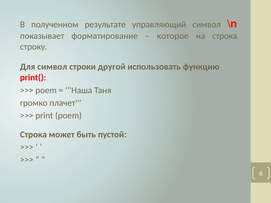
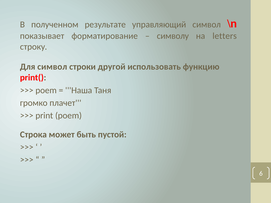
которое: которое -> символу (173, 36)
на строка: строка -> letters (225, 36)
